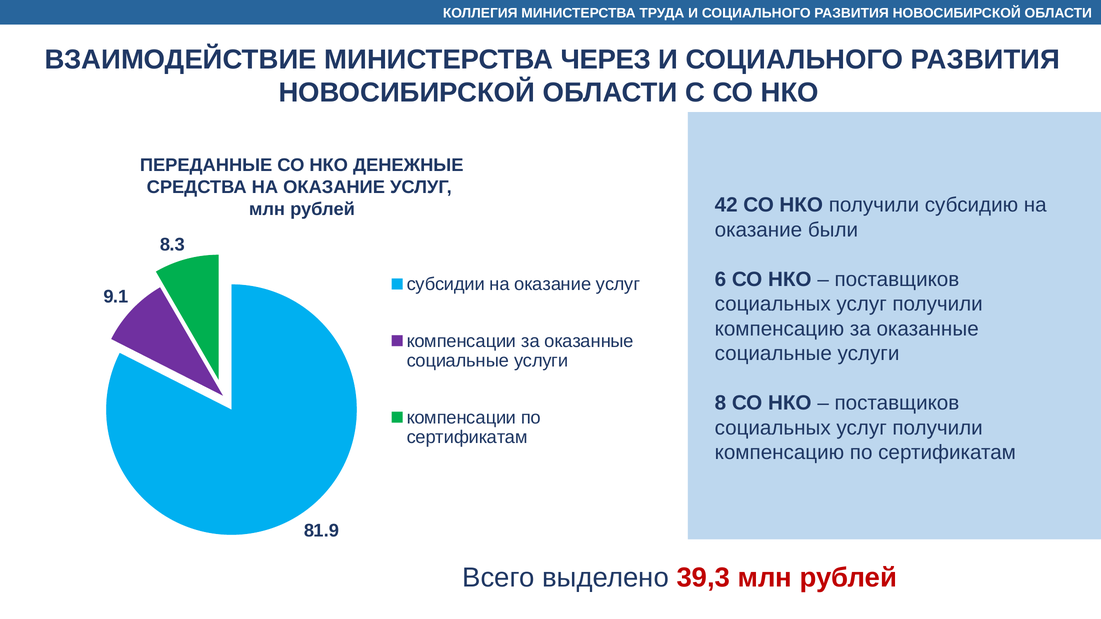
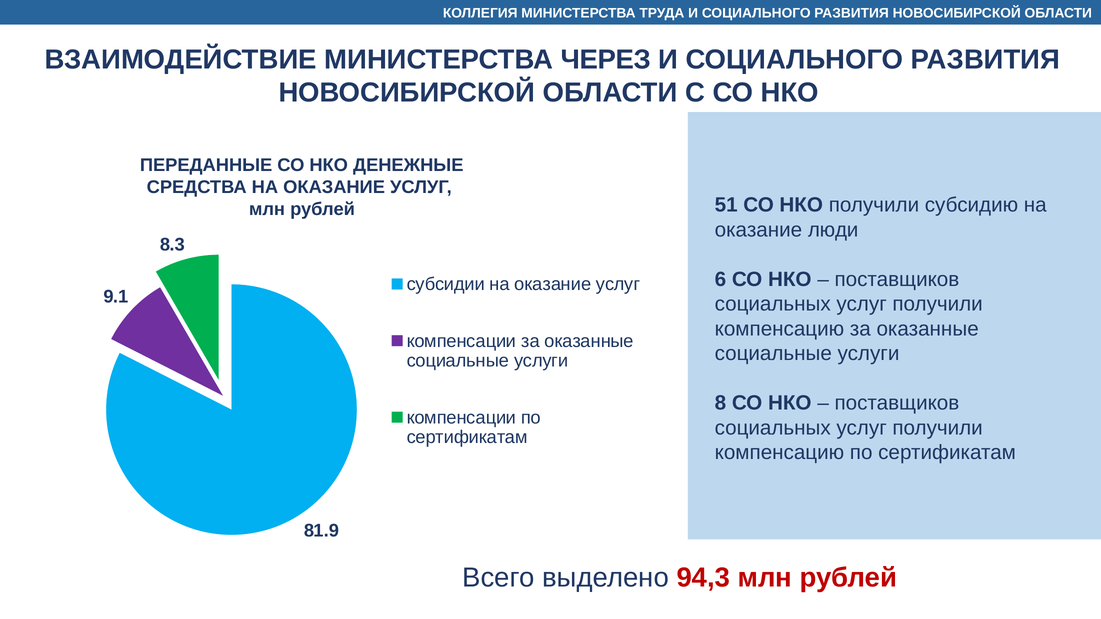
42: 42 -> 51 (726, 205)
были: были -> люди (833, 230)
39,3: 39,3 -> 94,3 (703, 578)
